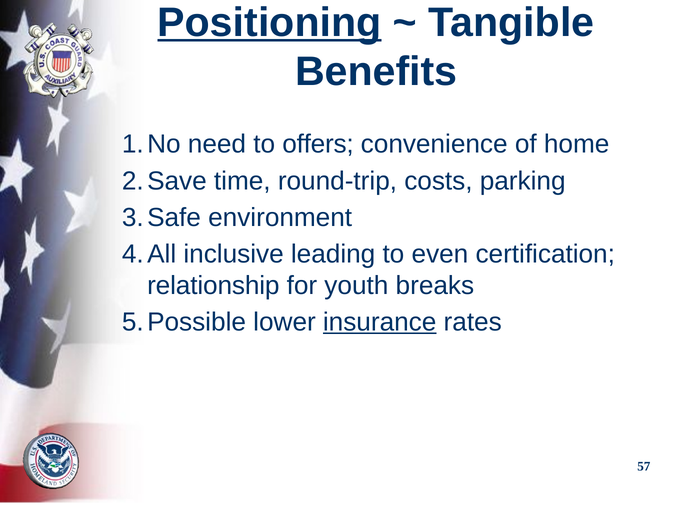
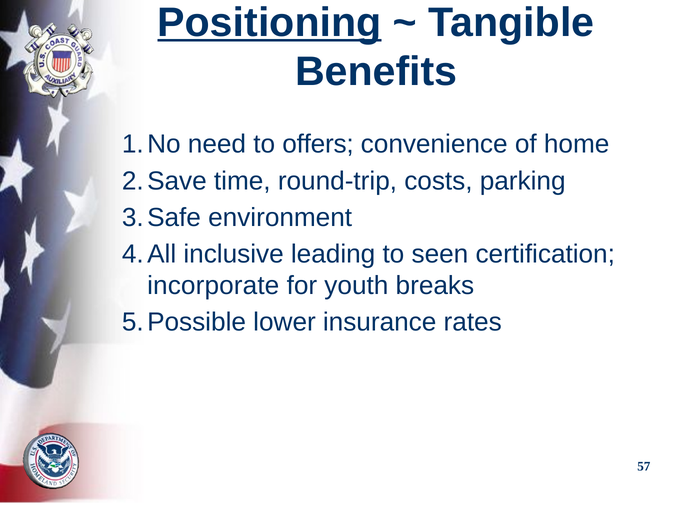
even: even -> seen (440, 254)
relationship: relationship -> incorporate (213, 286)
insurance underline: present -> none (380, 322)
